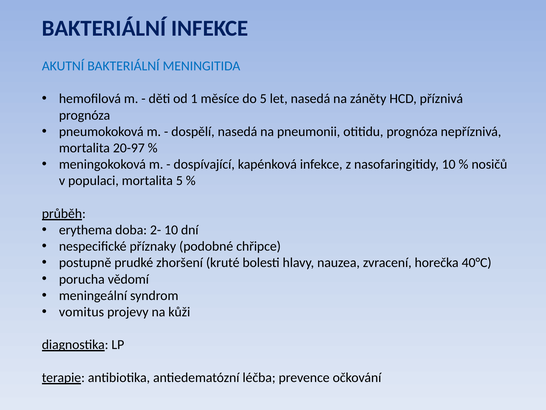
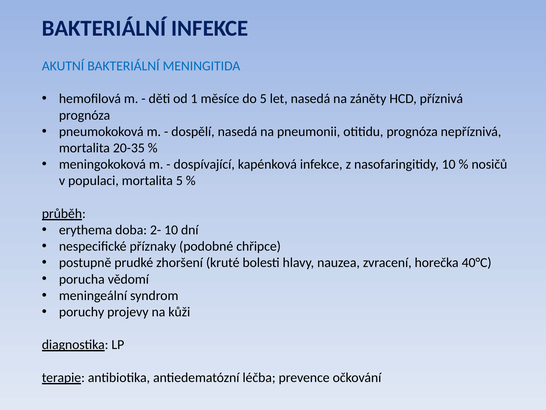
20-97: 20-97 -> 20-35 (129, 148)
vomitus: vomitus -> poruchy (82, 312)
